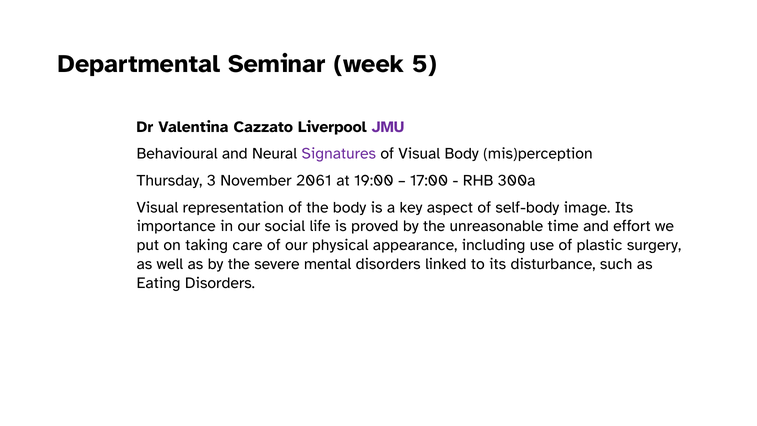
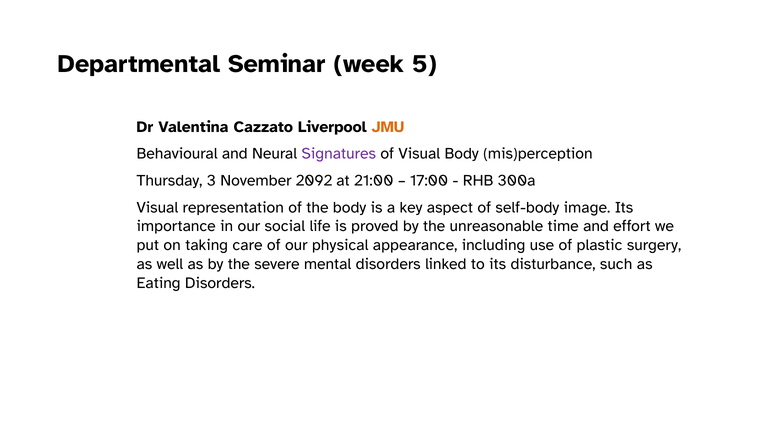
JMU colour: purple -> orange (388, 127)
2061: 2061 -> 2092 (314, 180)
19:00: 19:00 -> 21:00 (374, 180)
